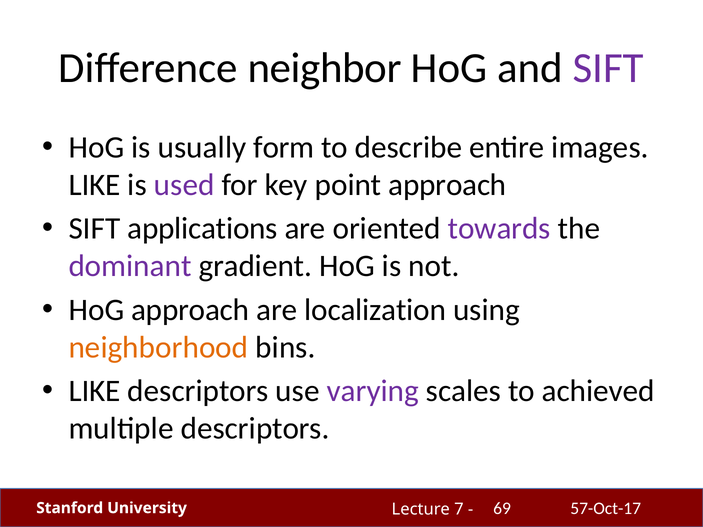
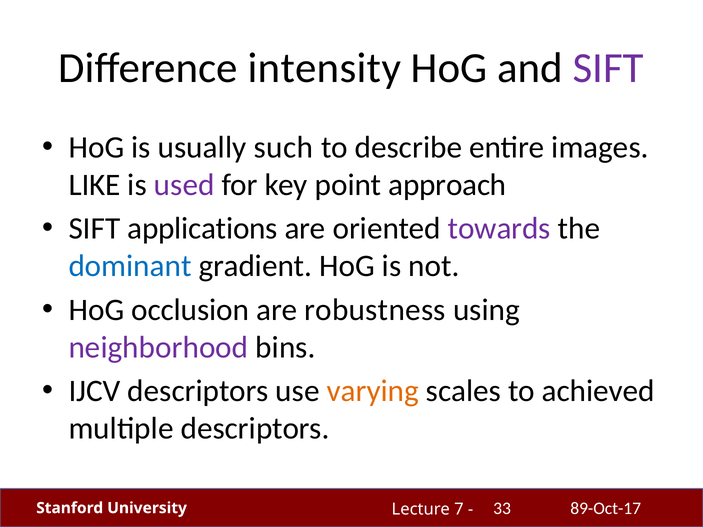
neighbor: neighbor -> intensity (324, 68)
form: form -> such (284, 147)
dominant colour: purple -> blue (130, 266)
HoG approach: approach -> occlusion (190, 310)
localization: localization -> robustness (375, 310)
neighborhood colour: orange -> purple (158, 347)
LIKE: LIKE -> IJCV (94, 391)
varying colour: purple -> orange (373, 391)
57-Oct-17: 57-Oct-17 -> 89-Oct-17 (606, 509)
69: 69 -> 33 (502, 509)
